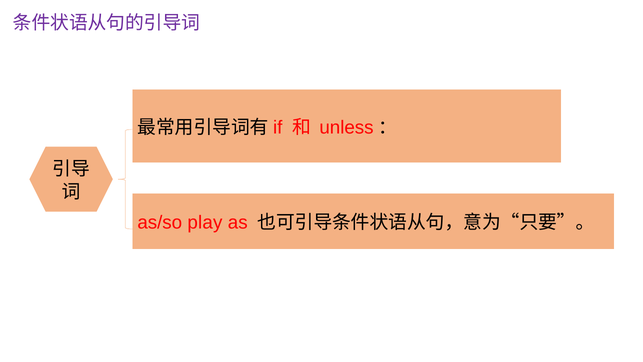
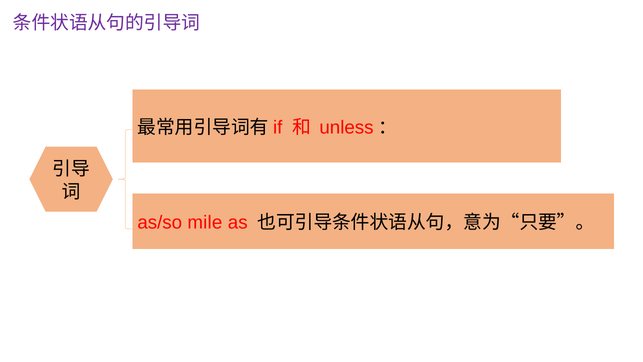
play: play -> mile (205, 222)
